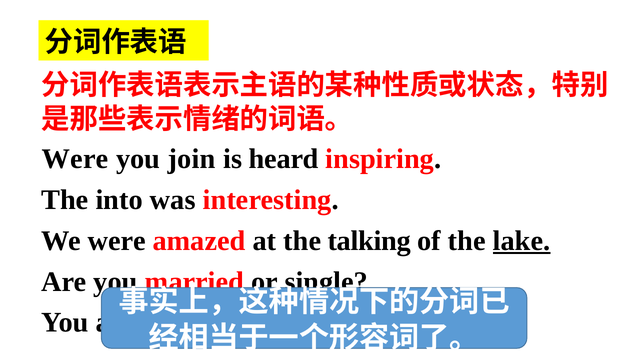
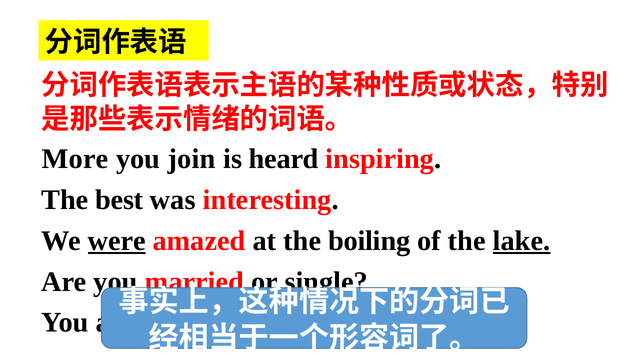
Were: Were -> More (75, 159)
into: into -> best (119, 200)
were underline: none -> present (117, 241)
talking: talking -> boiling (369, 241)
